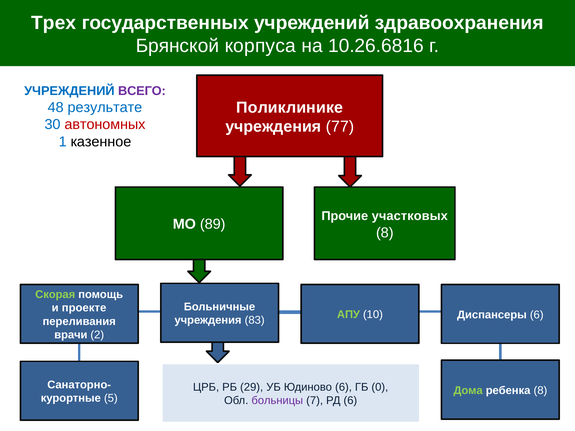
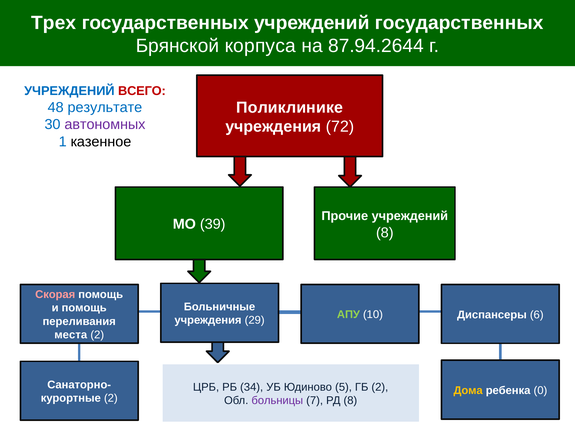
учреждений здравоохранения: здравоохранения -> государственных (459, 23)
10.26.6816: 10.26.6816 -> 87.94.2644 (376, 46)
ВСЕГО colour: purple -> red (142, 91)
автономных colour: red -> purple (105, 125)
77: 77 -> 72 (340, 127)
Прочие участковых: участковых -> учреждений (410, 216)
89: 89 -> 39 (213, 224)
Скорая colour: light green -> pink (55, 295)
и проекте: проекте -> помощь (84, 308)
83: 83 -> 29 (255, 320)
врачи: врачи -> места (71, 335)
29: 29 -> 34 (252, 387)
Юдиново 6: 6 -> 5 (343, 387)
ГБ 0: 0 -> 2 (380, 387)
Дома colour: light green -> yellow (468, 391)
ребенка 8: 8 -> 0 (540, 391)
5: 5 -> 2 (111, 398)
РД 6: 6 -> 8 (350, 401)
